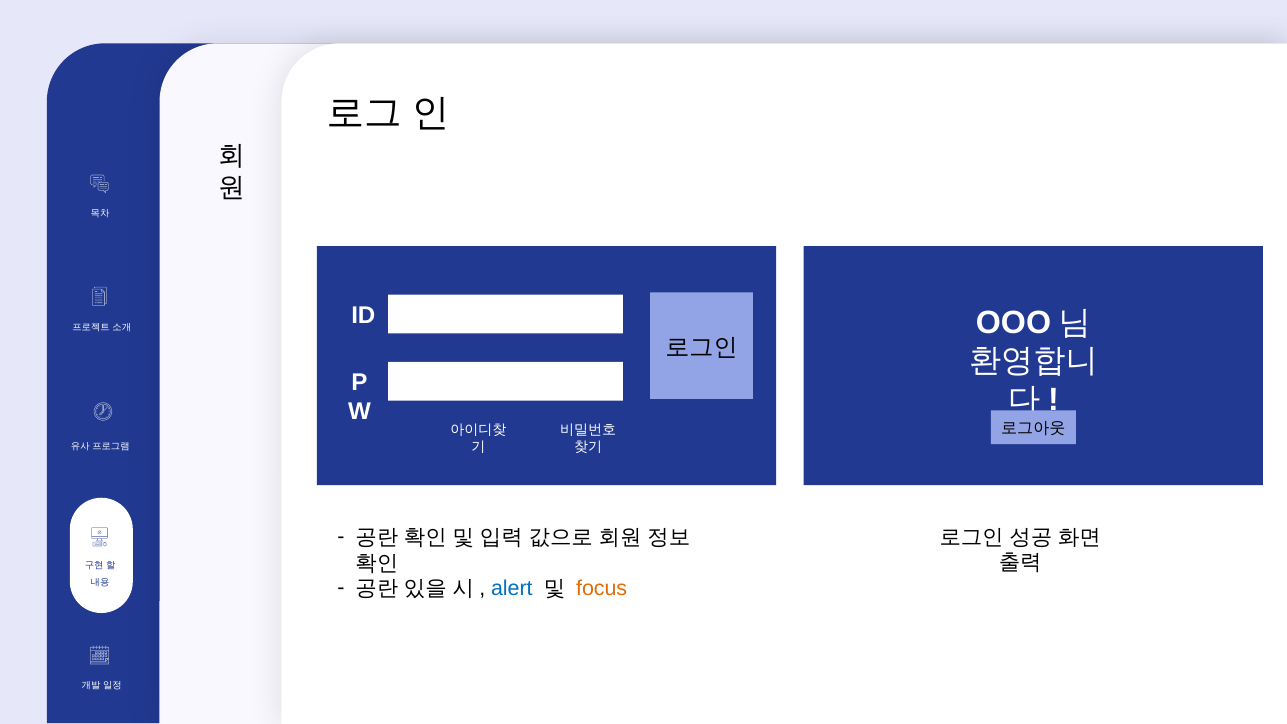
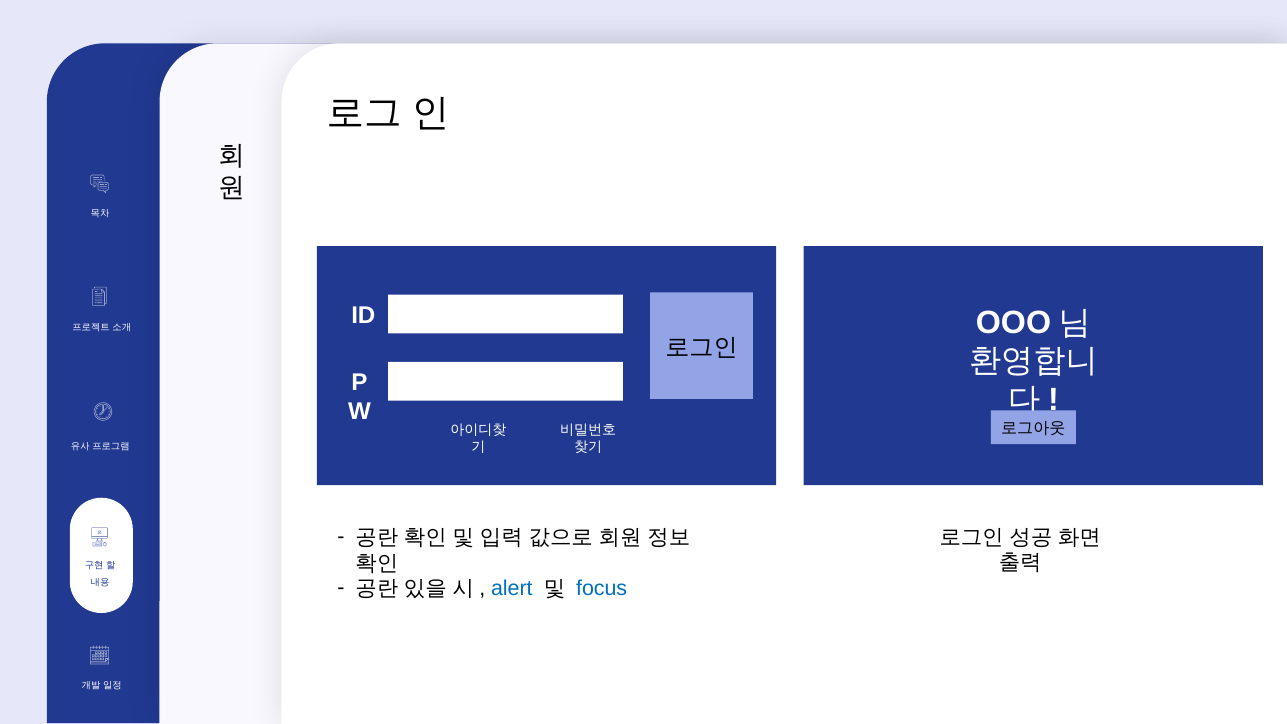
focus colour: orange -> blue (602, 589)
